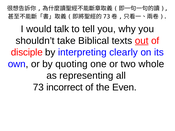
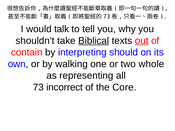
Biblical underline: none -> present (94, 41)
disciple: disciple -> contain (27, 52)
clearly: clearly -> should (124, 52)
quoting: quoting -> walking (72, 64)
Even: Even -> Core (124, 87)
